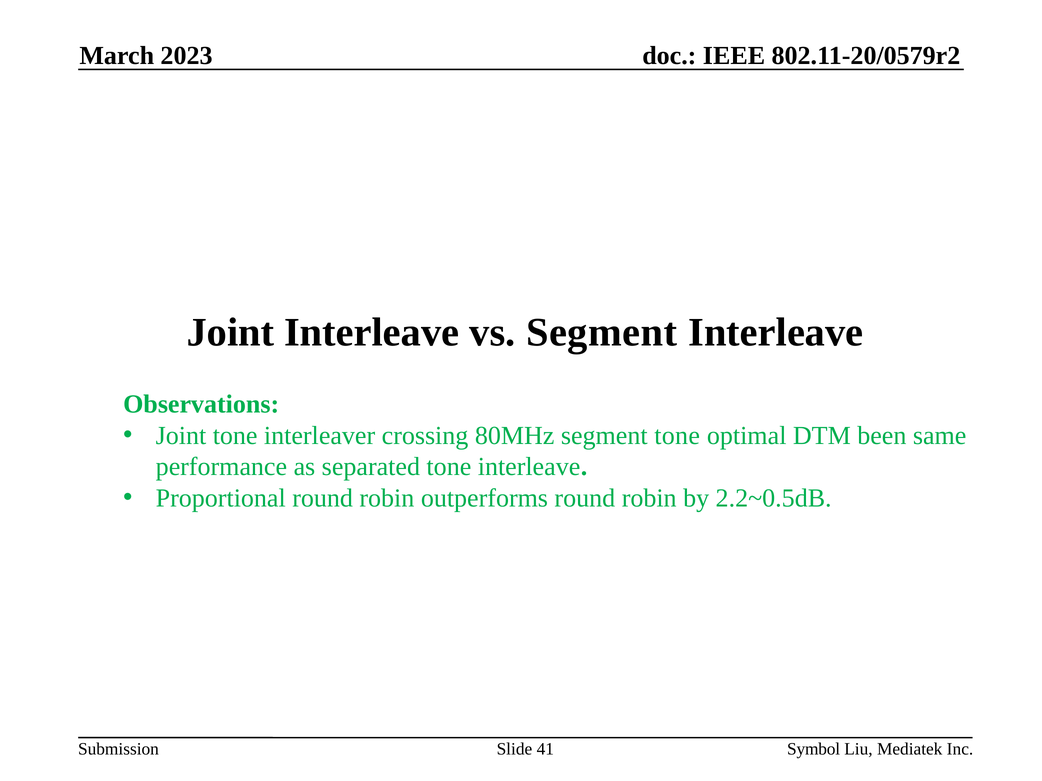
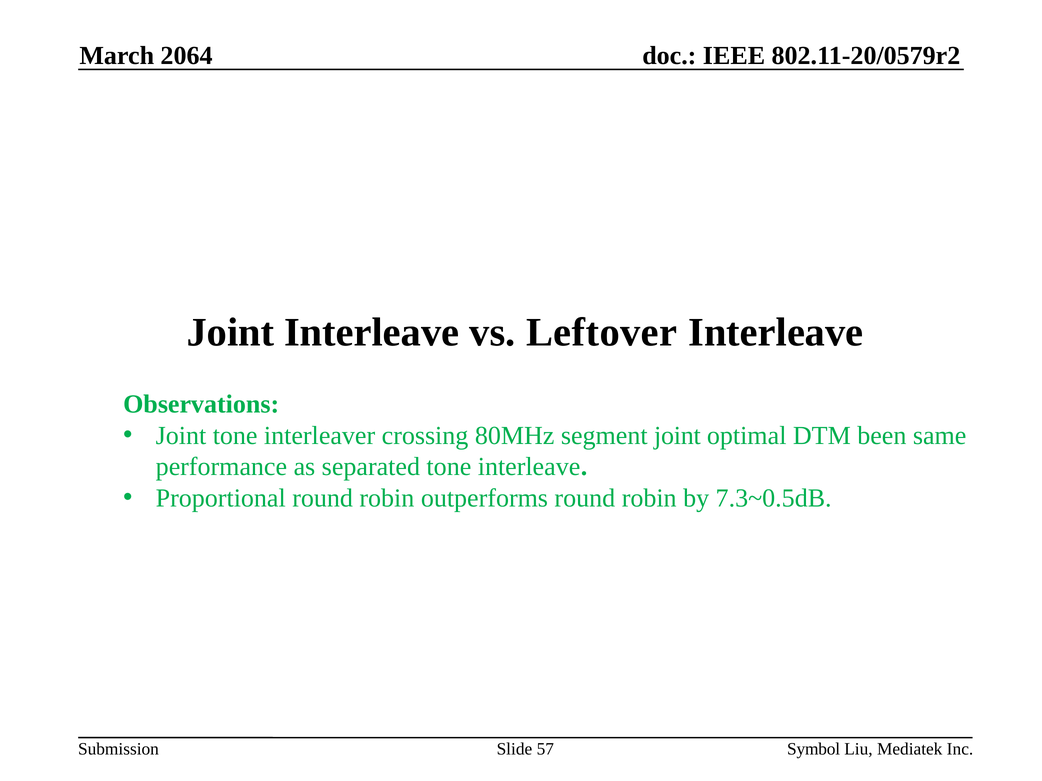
2023: 2023 -> 2064 (187, 56)
vs Segment: Segment -> Leftover (602, 333)
segment tone: tone -> joint (677, 436)
2.2~0.5dB: 2.2~0.5dB -> 7.3~0.5dB (774, 498)
41: 41 -> 57 (545, 750)
